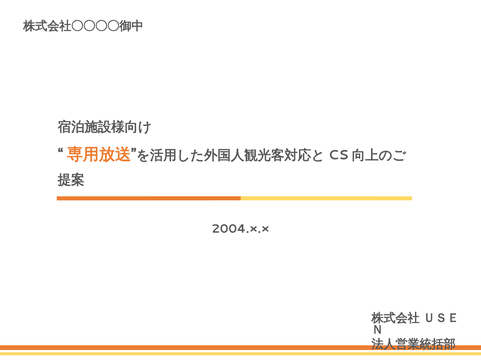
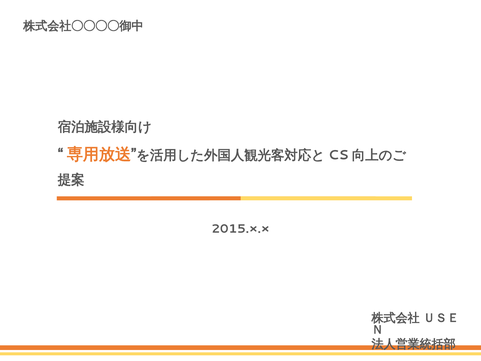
2004.×.×: 2004.×.× -> 2015.×.× (240, 229)
